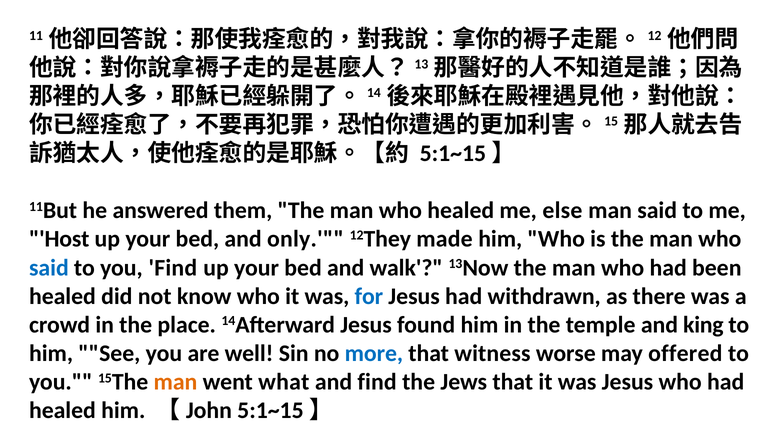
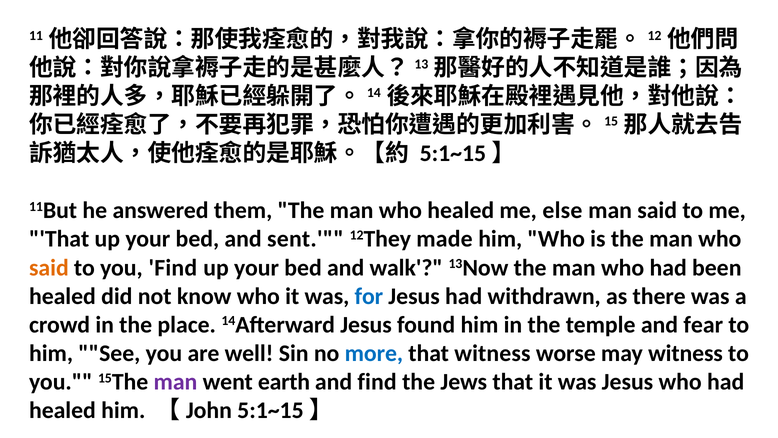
Host: Host -> That (59, 239)
only: only -> sent (305, 239)
said colour: blue -> orange (49, 267)
king: king -> fear (703, 324)
may offered: offered -> witness (685, 353)
man colour: orange -> purple (175, 382)
what: what -> earth (284, 382)
